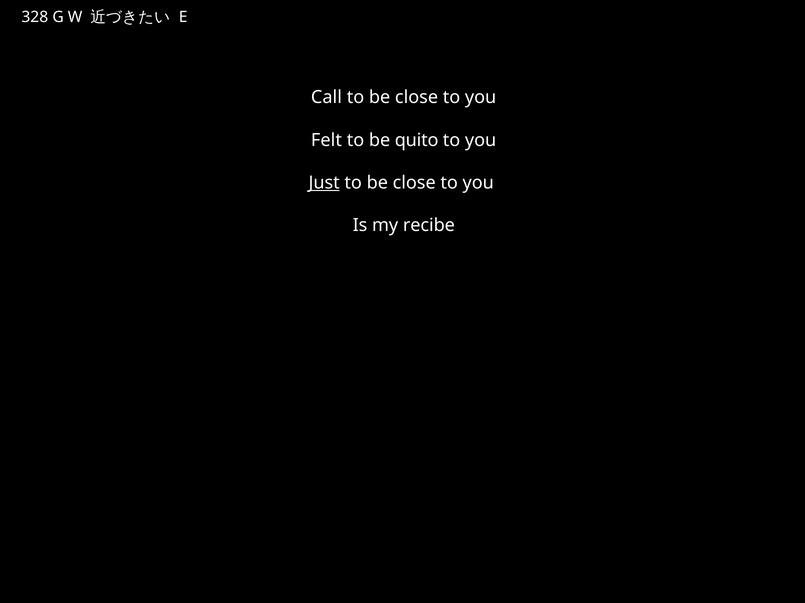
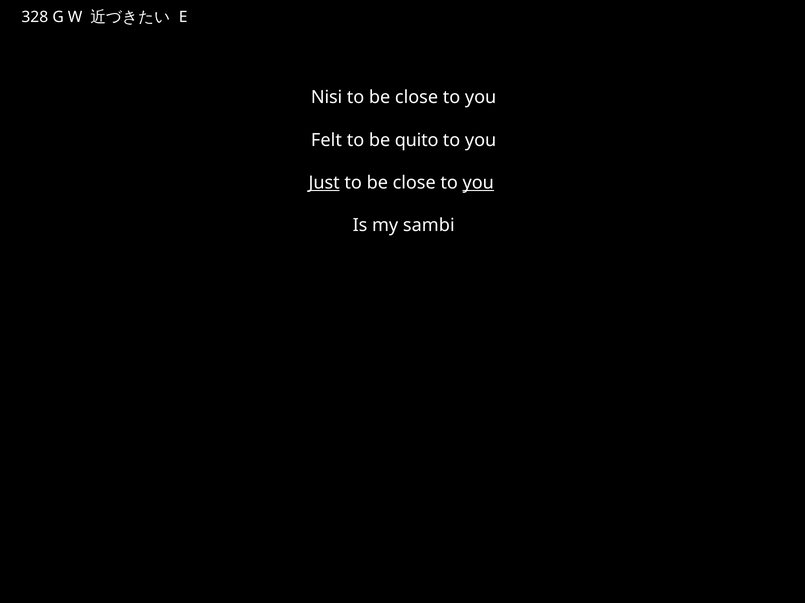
Call: Call -> Nisi (327, 98)
you underline: none -> present (478, 183)
recibe: recibe -> sambi (429, 226)
